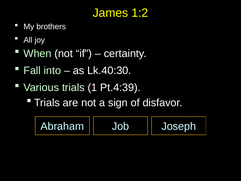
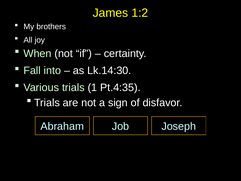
Lk.40:30: Lk.40:30 -> Lk.14:30 (109, 71)
Pt.4:39: Pt.4:39 -> Pt.4:35 (120, 88)
